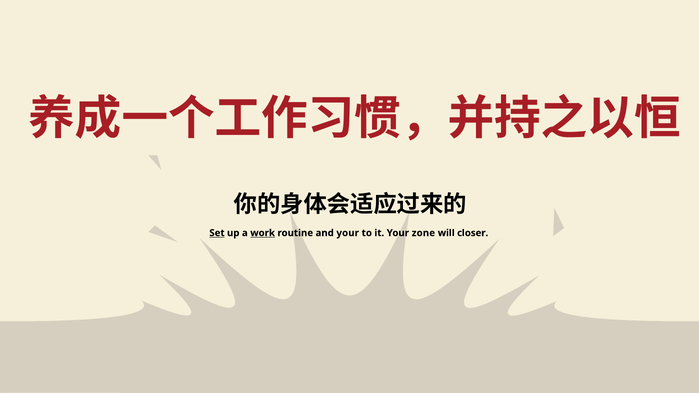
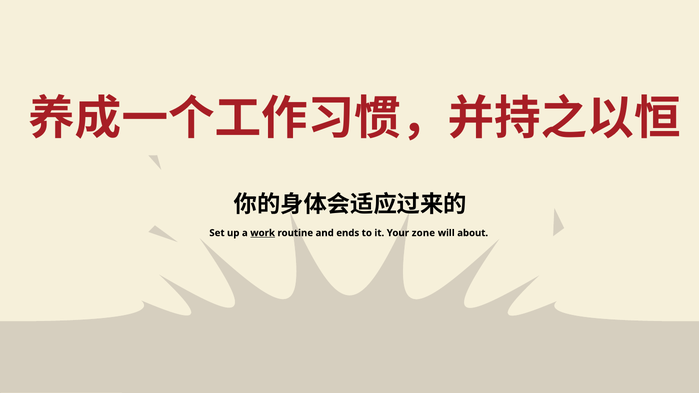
Set underline: present -> none (217, 233)
and your: your -> ends (348, 233)
closer: closer -> about (473, 233)
